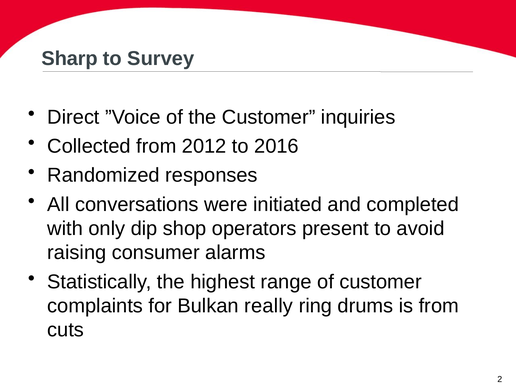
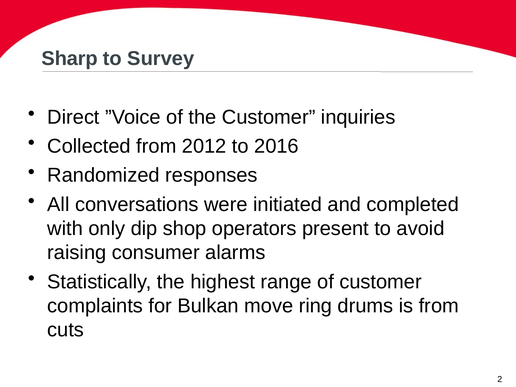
really: really -> move (269, 306)
